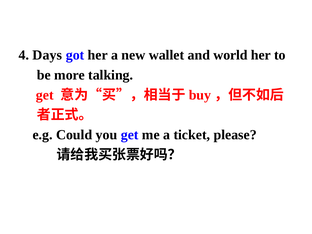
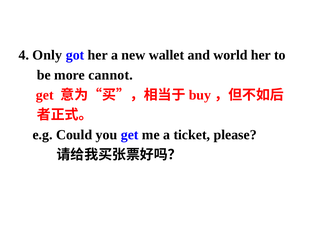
Days: Days -> Only (47, 55)
talking: talking -> cannot (111, 75)
